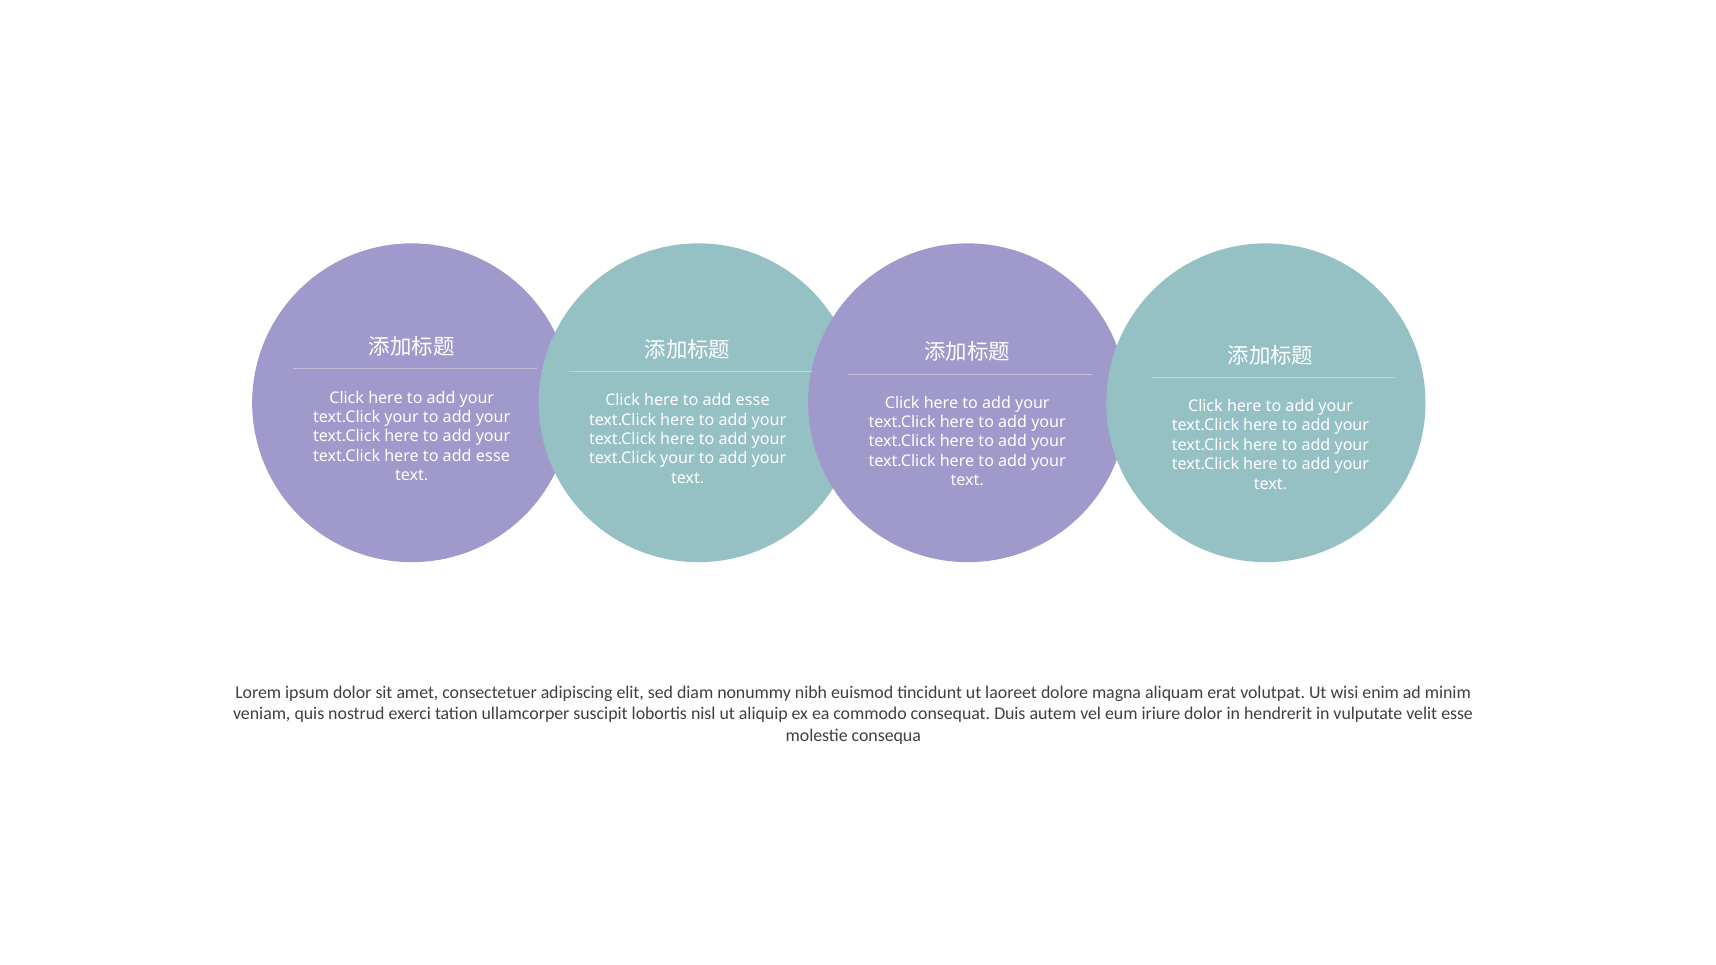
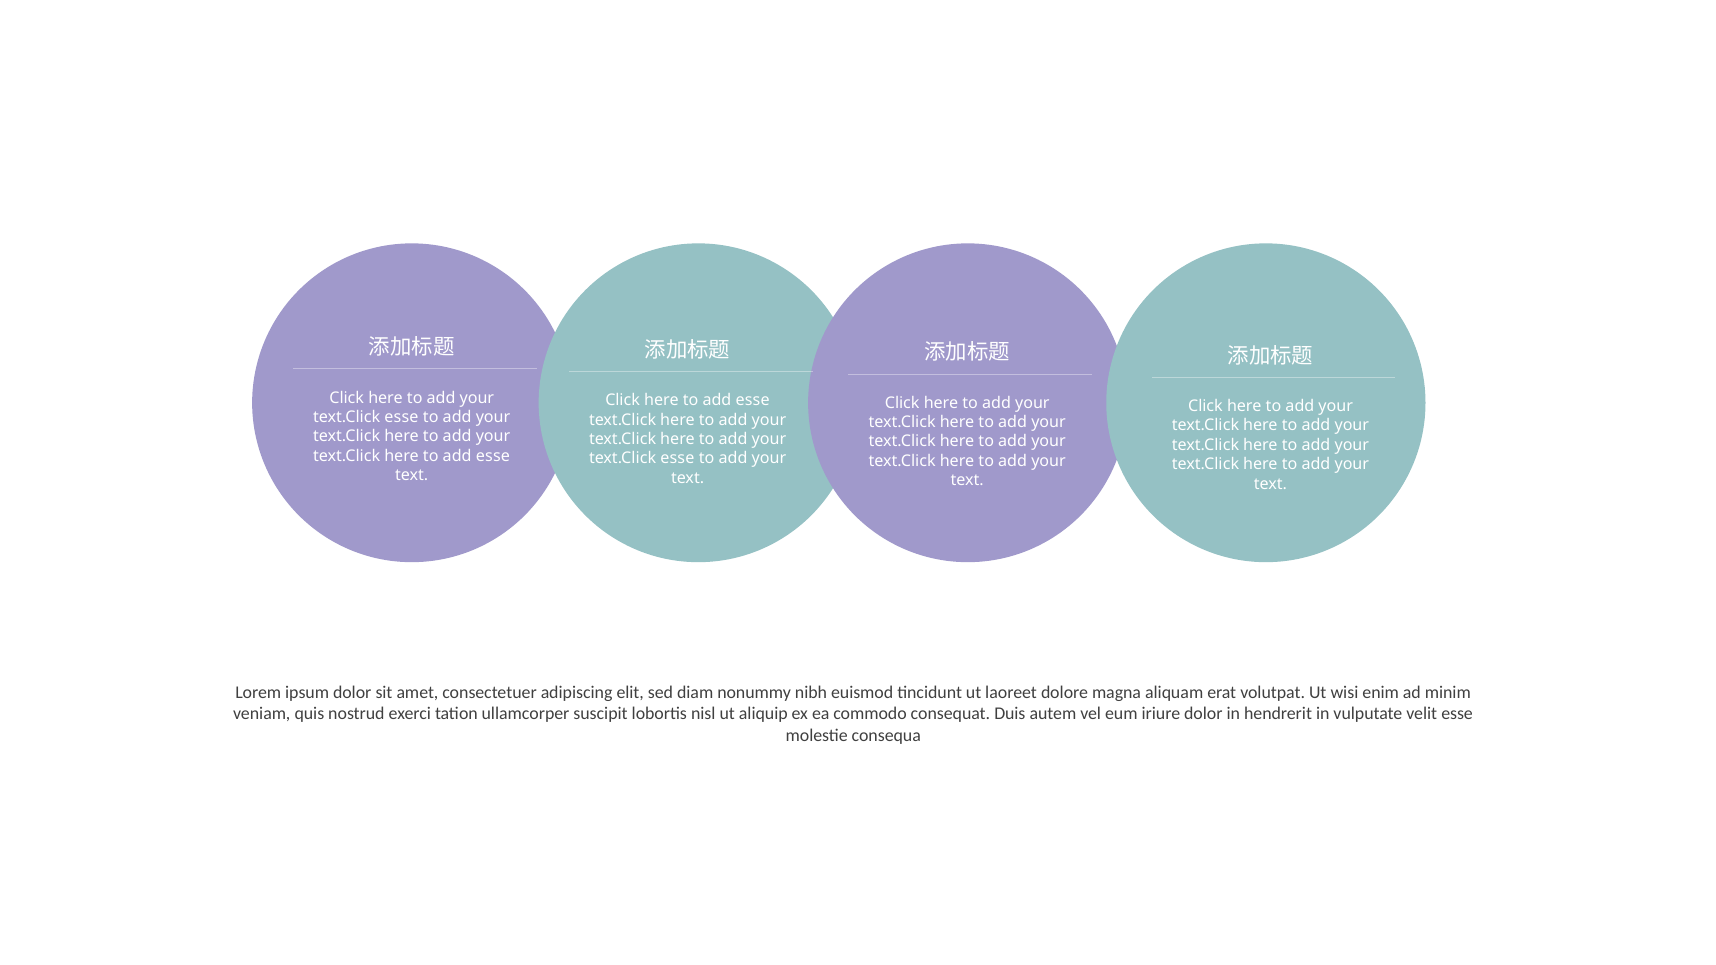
your: your -> esse (401, 417)
your: your -> esse (677, 459)
